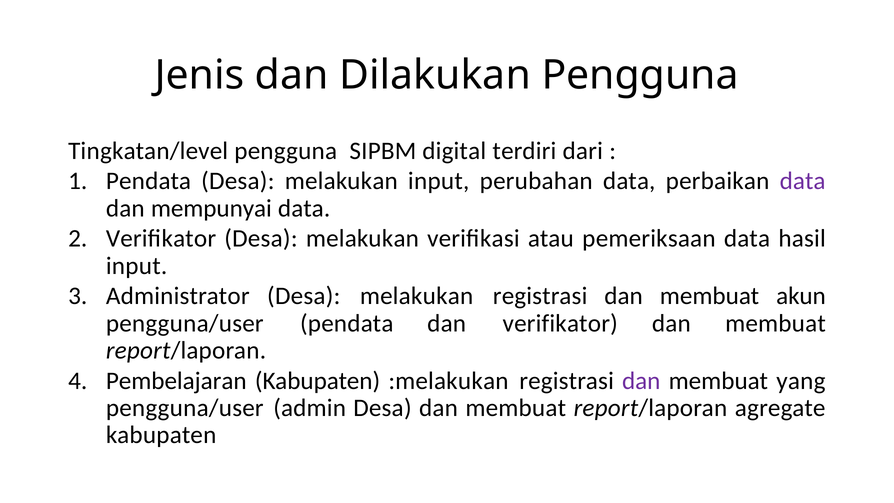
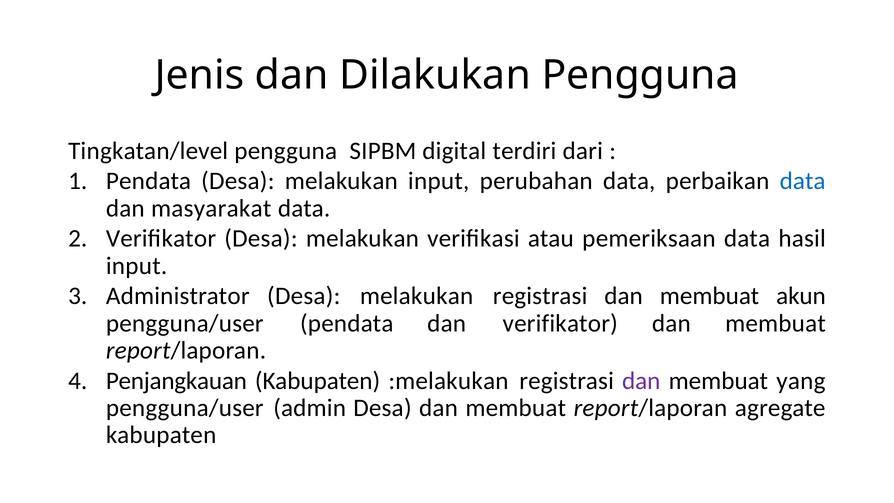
data colour: purple -> blue (803, 181)
mempunyai: mempunyai -> masyarakat (211, 208)
Pembelajaran: Pembelajaran -> Penjangkauan (176, 381)
